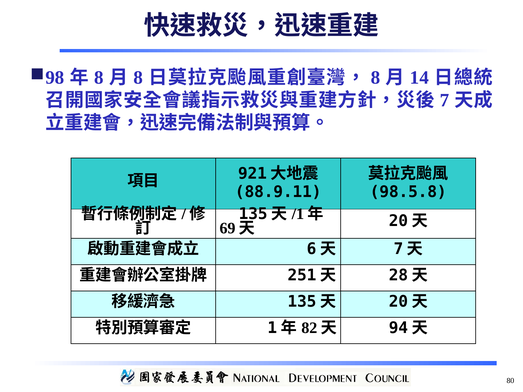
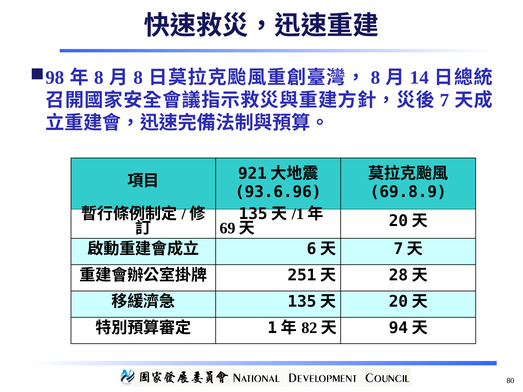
88.9.11: 88.9.11 -> 93.6.96 (278, 192)
98.5.8: 98.5.8 -> 69.8.9 (408, 192)
